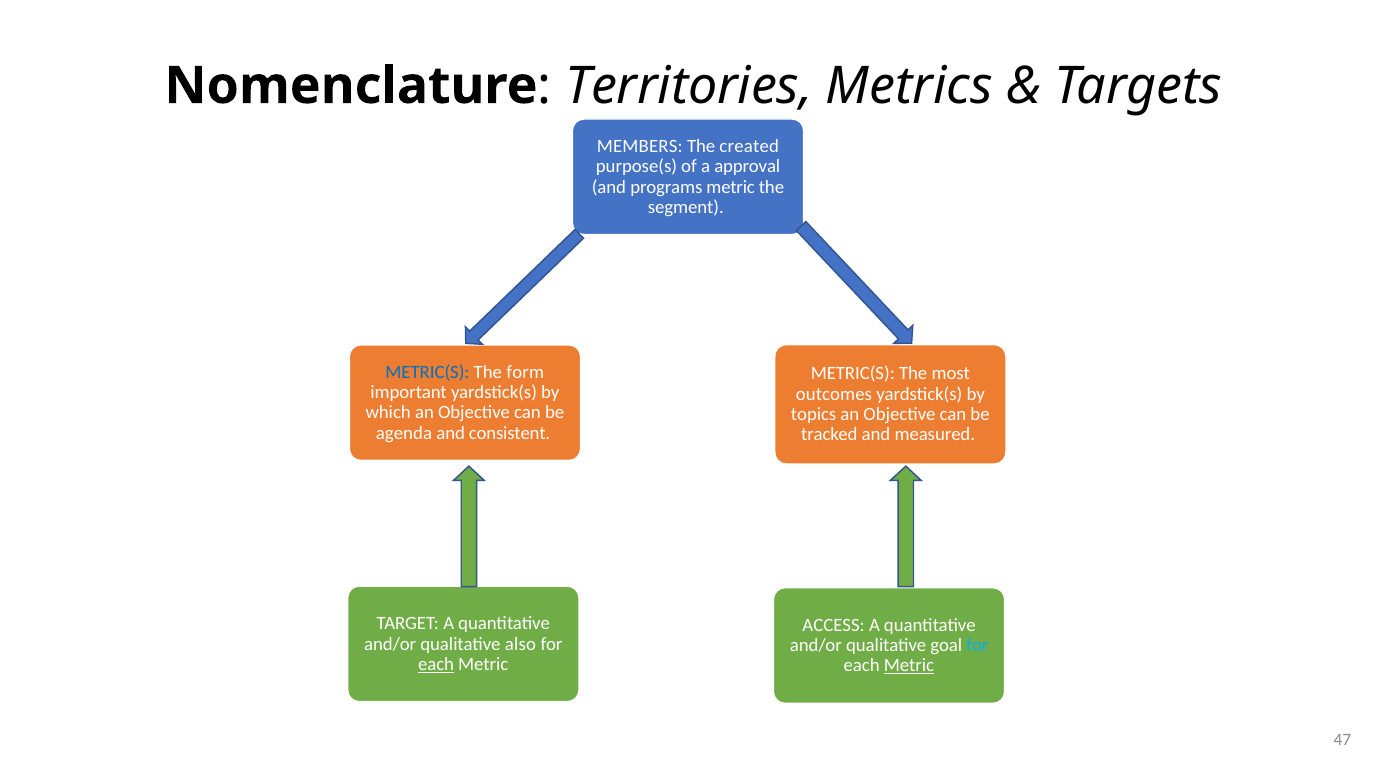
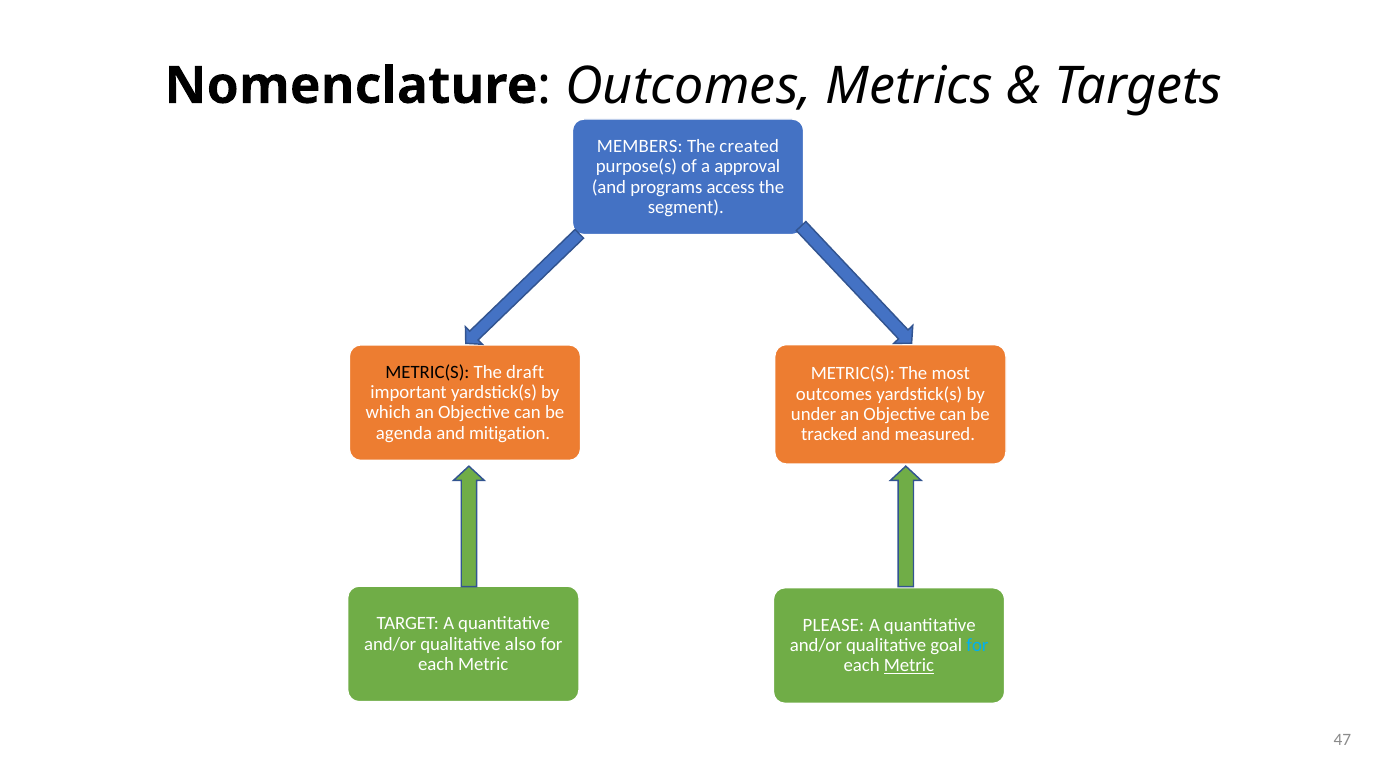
Territories: Territories -> Outcomes (689, 86)
programs metric: metric -> access (731, 187)
METRIC(S colour: blue -> black (427, 372)
form: form -> draft (525, 372)
topics: topics -> under (814, 414)
consistent: consistent -> mitigation (510, 433)
ACCESS: ACCESS -> PLEASE (833, 625)
each underline: present -> none (436, 664)
